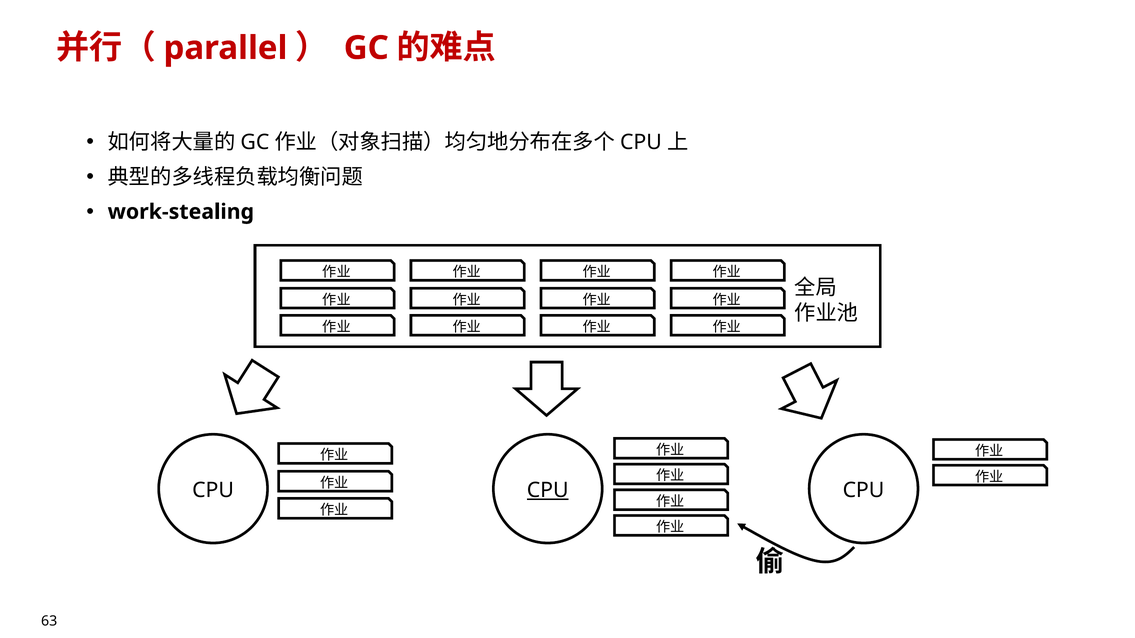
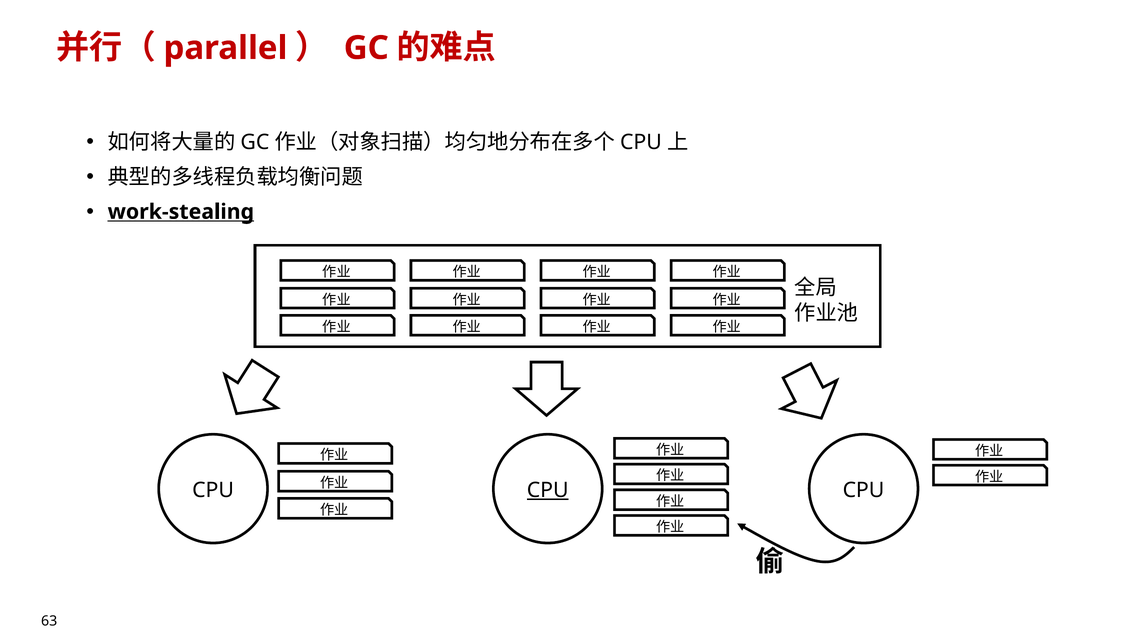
work-stealing underline: none -> present (181, 212)
